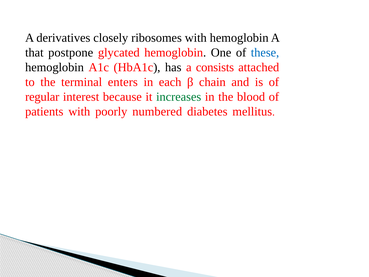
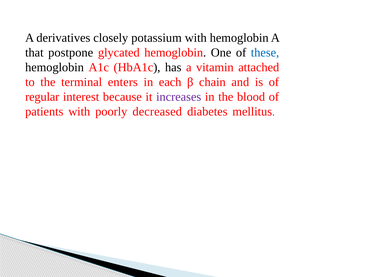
ribosomes: ribosomes -> potassium (157, 38)
consists: consists -> vitamin (215, 67)
increases colour: green -> purple (179, 97)
numbered: numbered -> decreased (157, 112)
